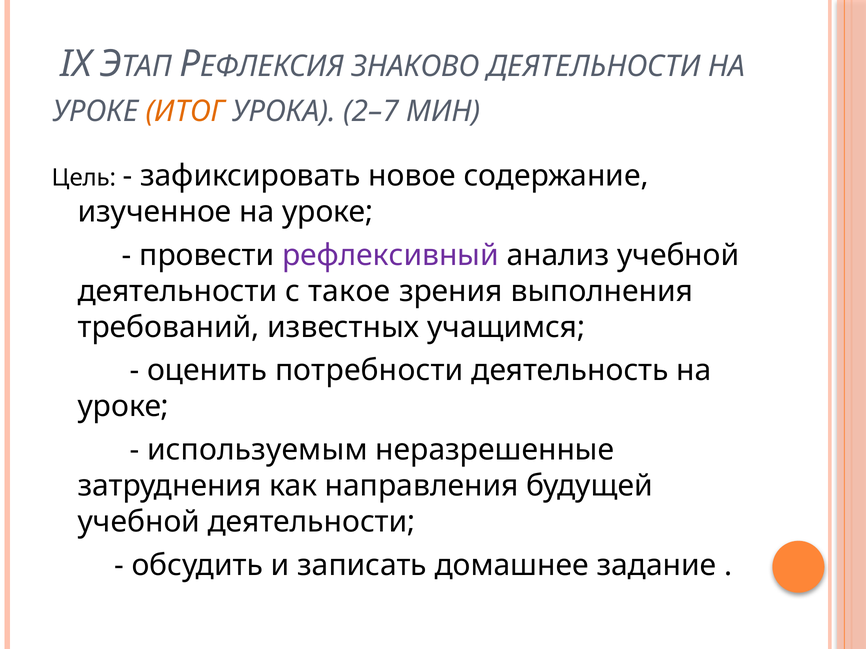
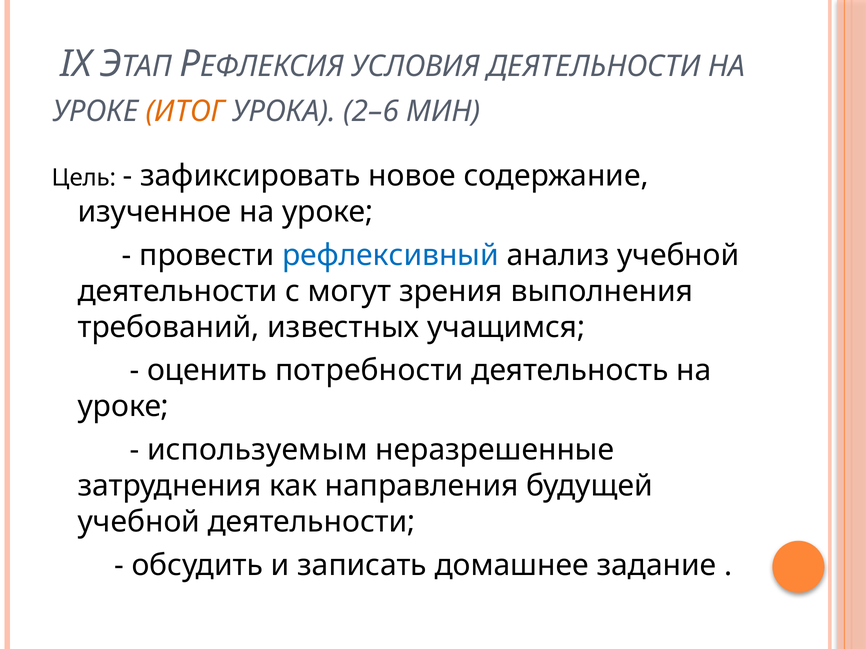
ЗНАКОВО: ЗНАКОВО -> УСЛОВИЯ (416, 67)
2–7: 2–7 -> 2–6 (371, 111)
рефлексивный colour: purple -> blue (390, 255)
такое: такое -> могут (349, 291)
